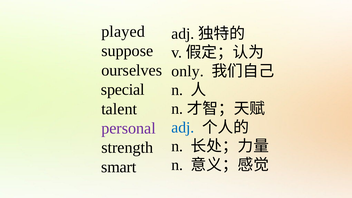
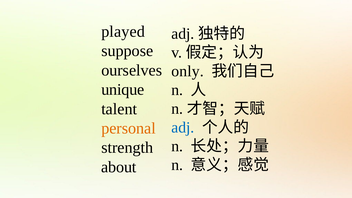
special: special -> unique (123, 90)
personal colour: purple -> orange (129, 128)
smart: smart -> about (119, 167)
